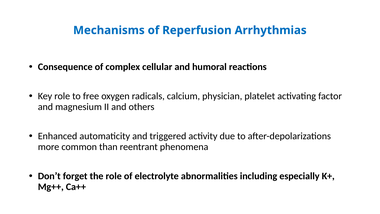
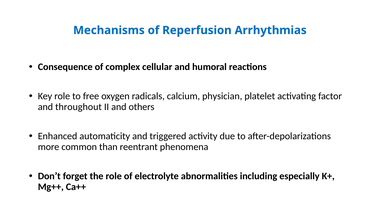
magnesium: magnesium -> throughout (78, 107)
